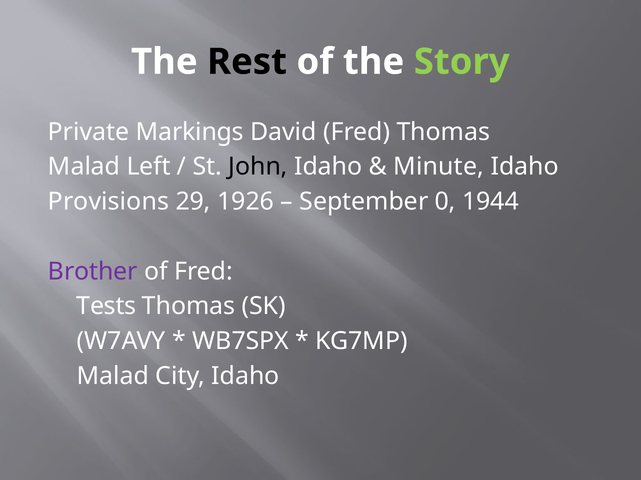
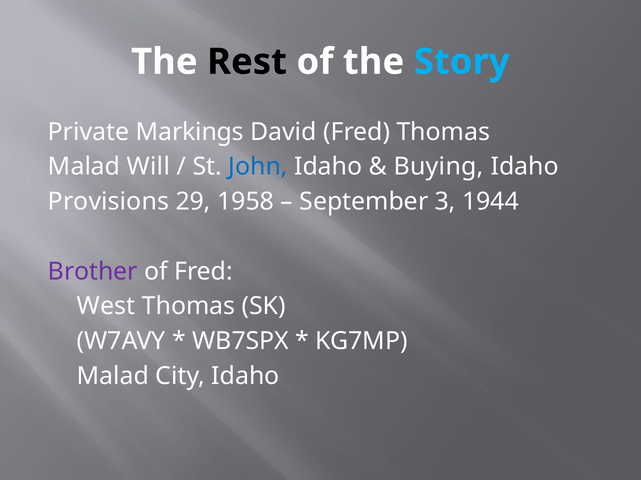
Story colour: light green -> light blue (462, 62)
Left: Left -> Will (148, 167)
John colour: black -> blue (258, 167)
Minute: Minute -> Buying (439, 167)
1926: 1926 -> 1958 (246, 202)
0: 0 -> 3 (445, 202)
Tests: Tests -> West (106, 307)
